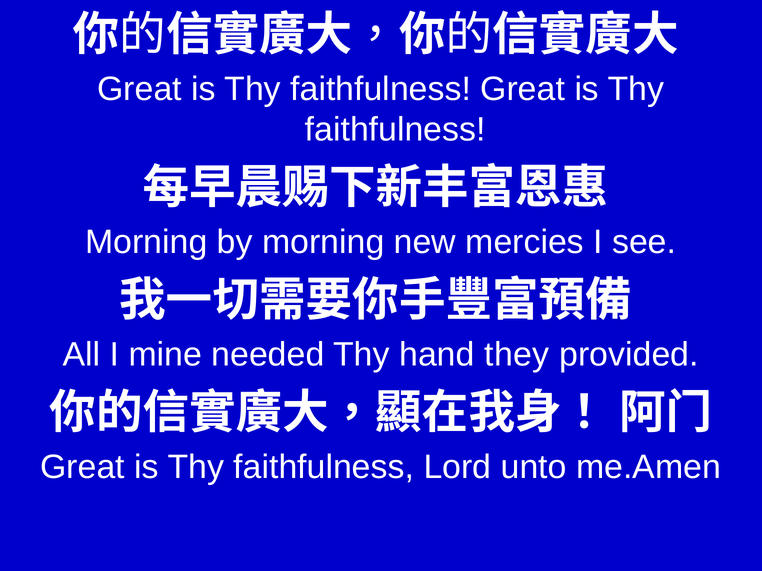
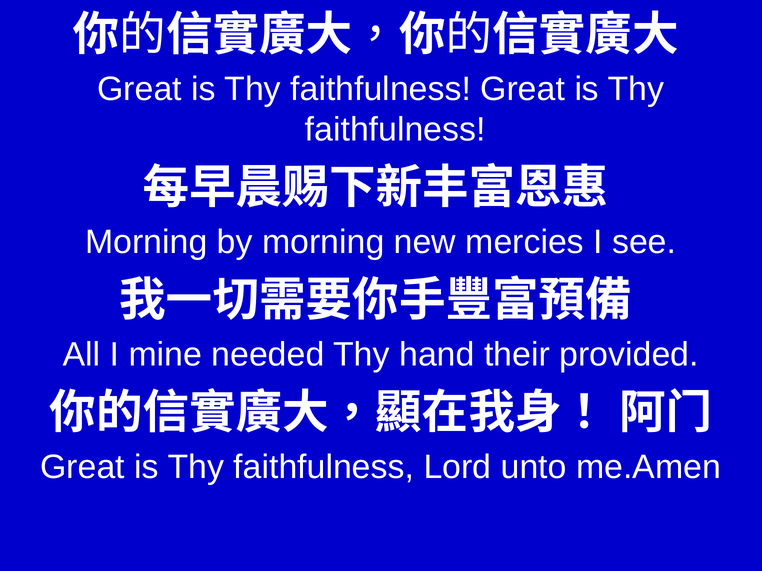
they: they -> their (517, 355)
